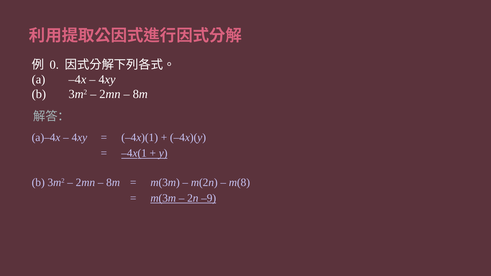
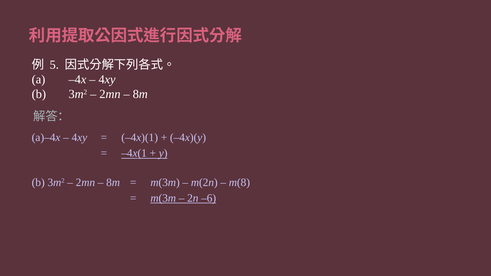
0: 0 -> 5 (54, 65)
–9: –9 -> –6 (209, 198)
